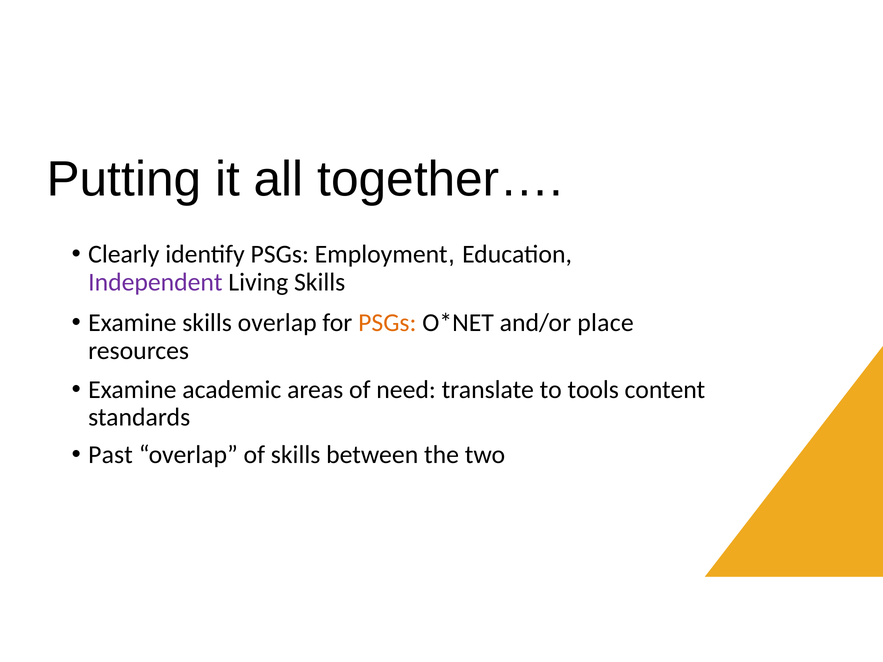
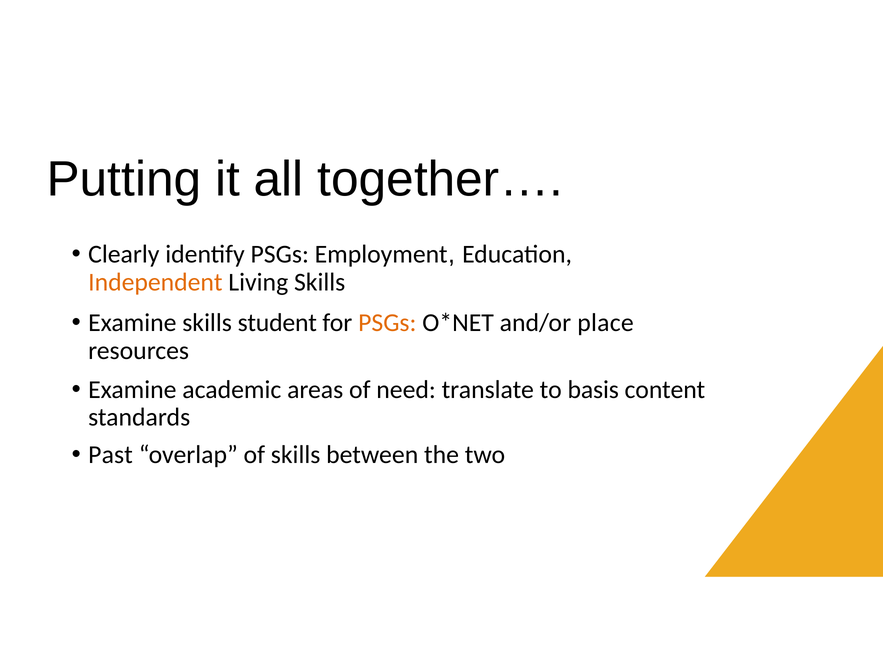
Independent colour: purple -> orange (155, 282)
skills overlap: overlap -> student (277, 323)
tools: tools -> basis (593, 390)
